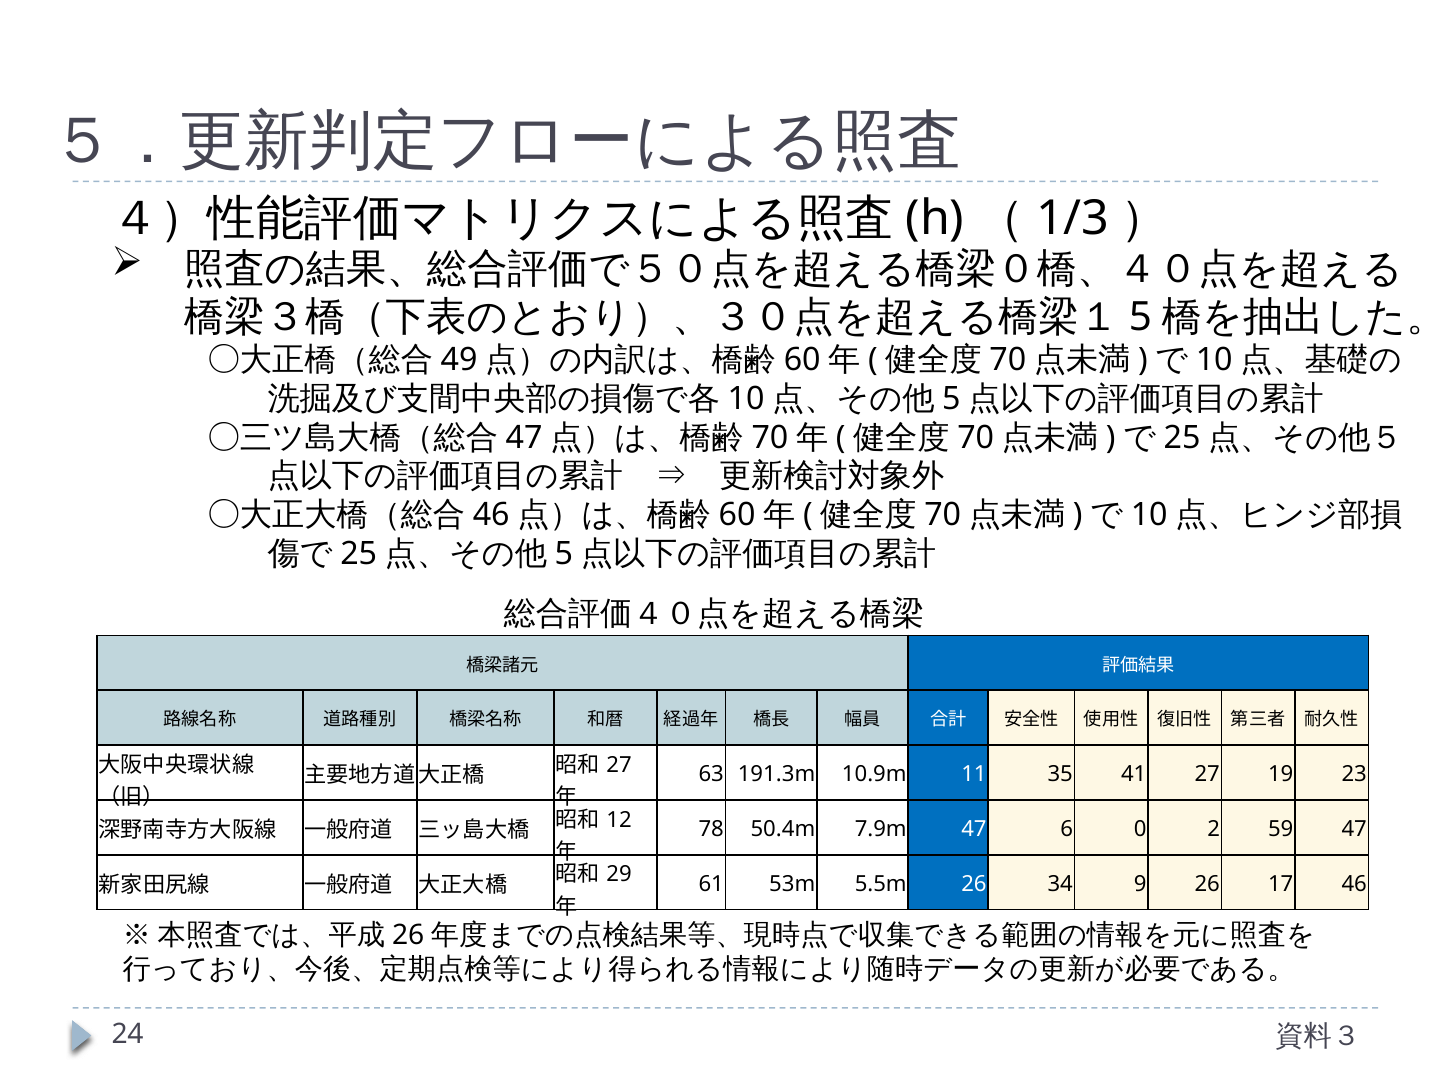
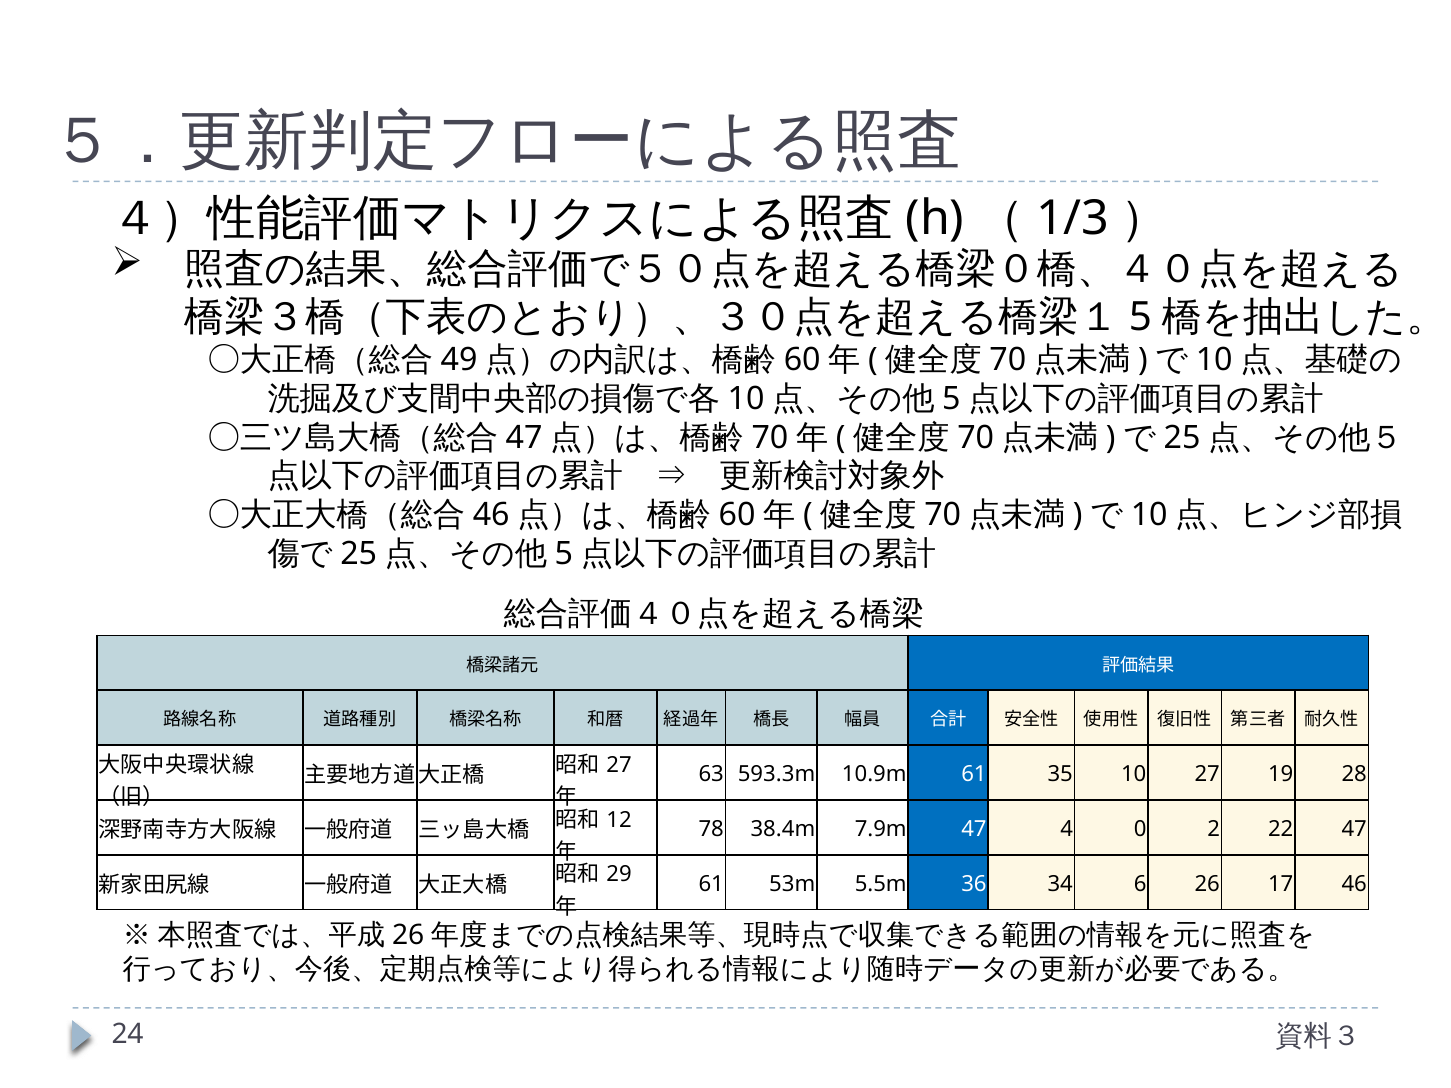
191.3m: 191.3m -> 593.3m (777, 775)
10.9m 11: 11 -> 61 (974, 775)
41: 41 -> 10 (1134, 775)
23: 23 -> 28 (1354, 775)
50.4m: 50.4m -> 38.4m (783, 829)
6: 6 -> 4 (1067, 829)
59: 59 -> 22 (1281, 829)
5.5m 26: 26 -> 36 (974, 884)
9: 9 -> 6 (1140, 884)
